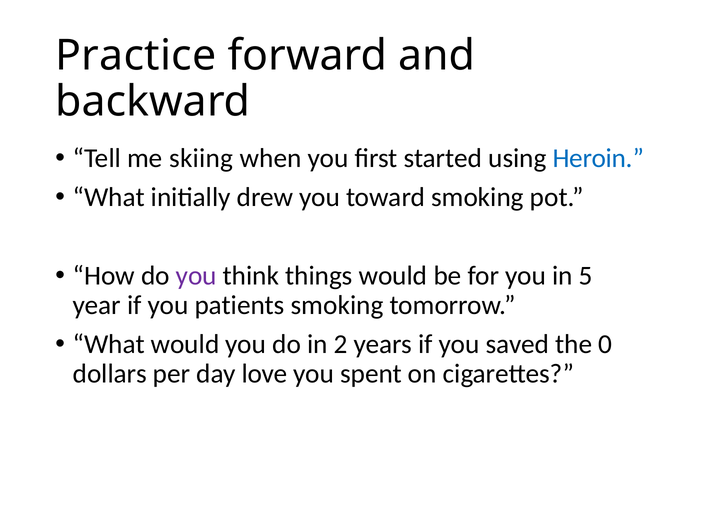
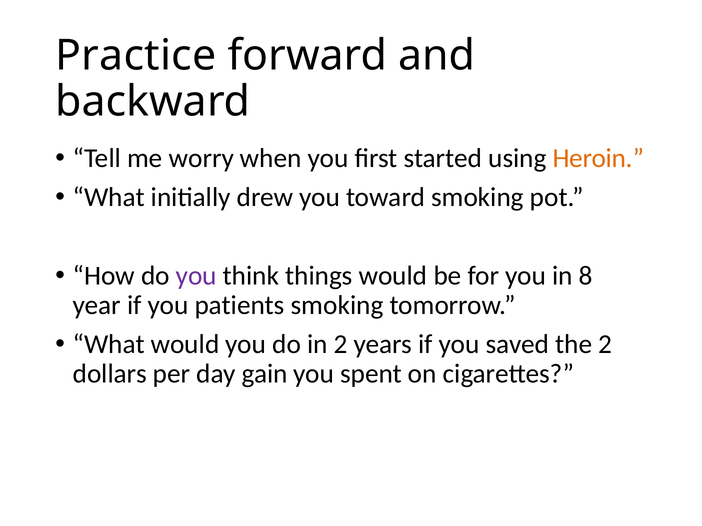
skiing: skiing -> worry (201, 158)
Heroin colour: blue -> orange (598, 158)
5: 5 -> 8 (586, 276)
the 0: 0 -> 2 (605, 345)
love: love -> gain (265, 374)
